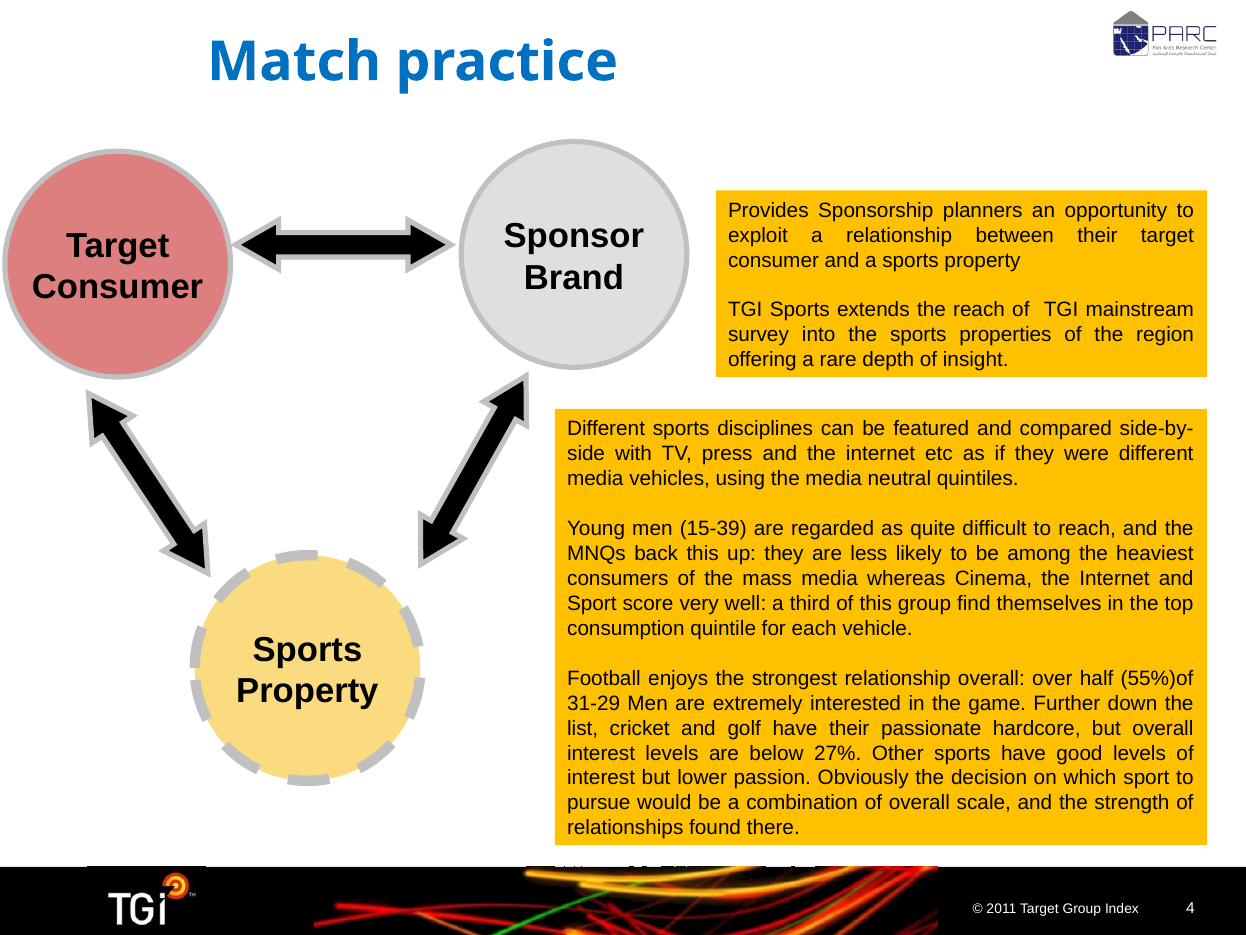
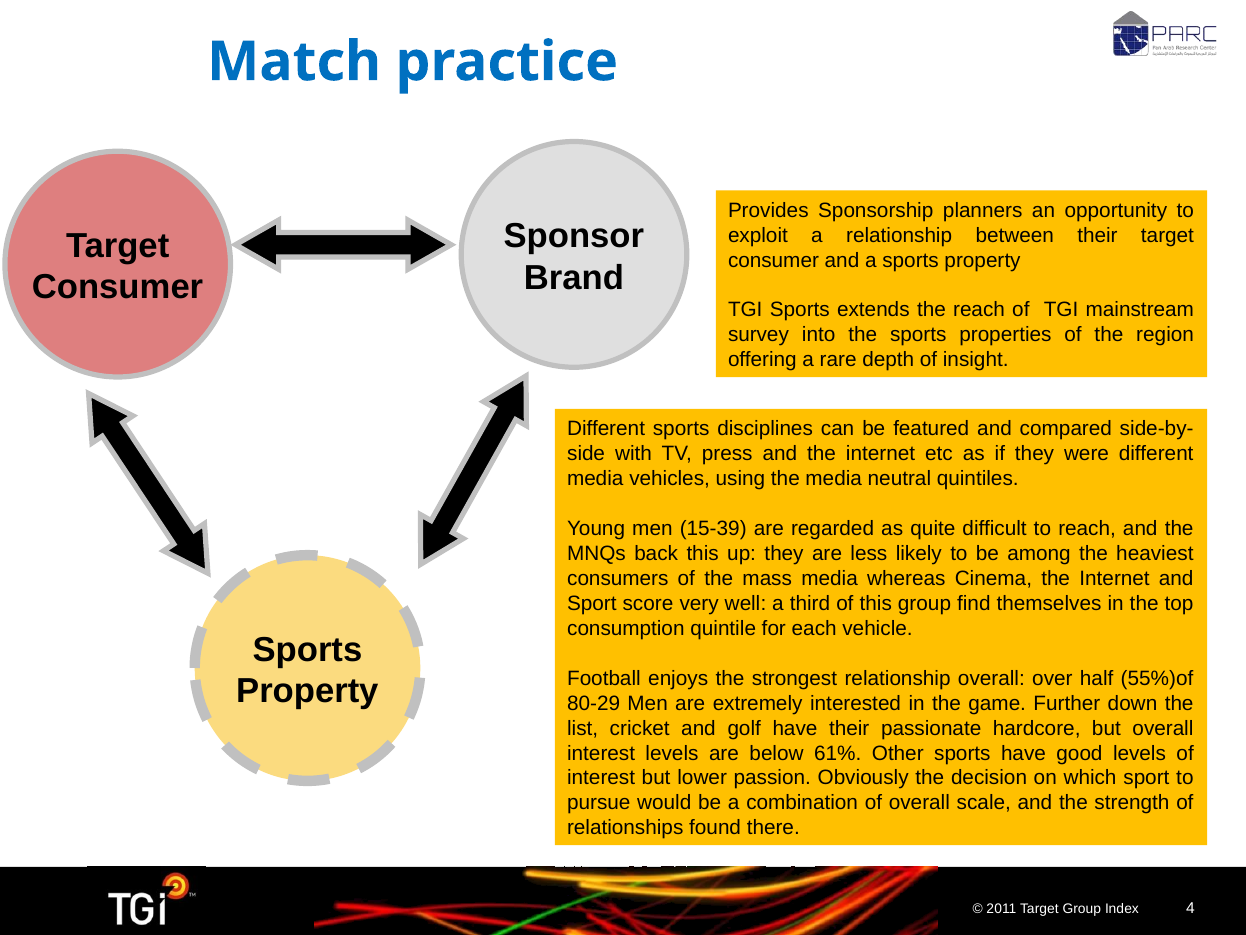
31-29: 31-29 -> 80-29 (594, 703)
27%: 27% -> 61% (838, 753)
